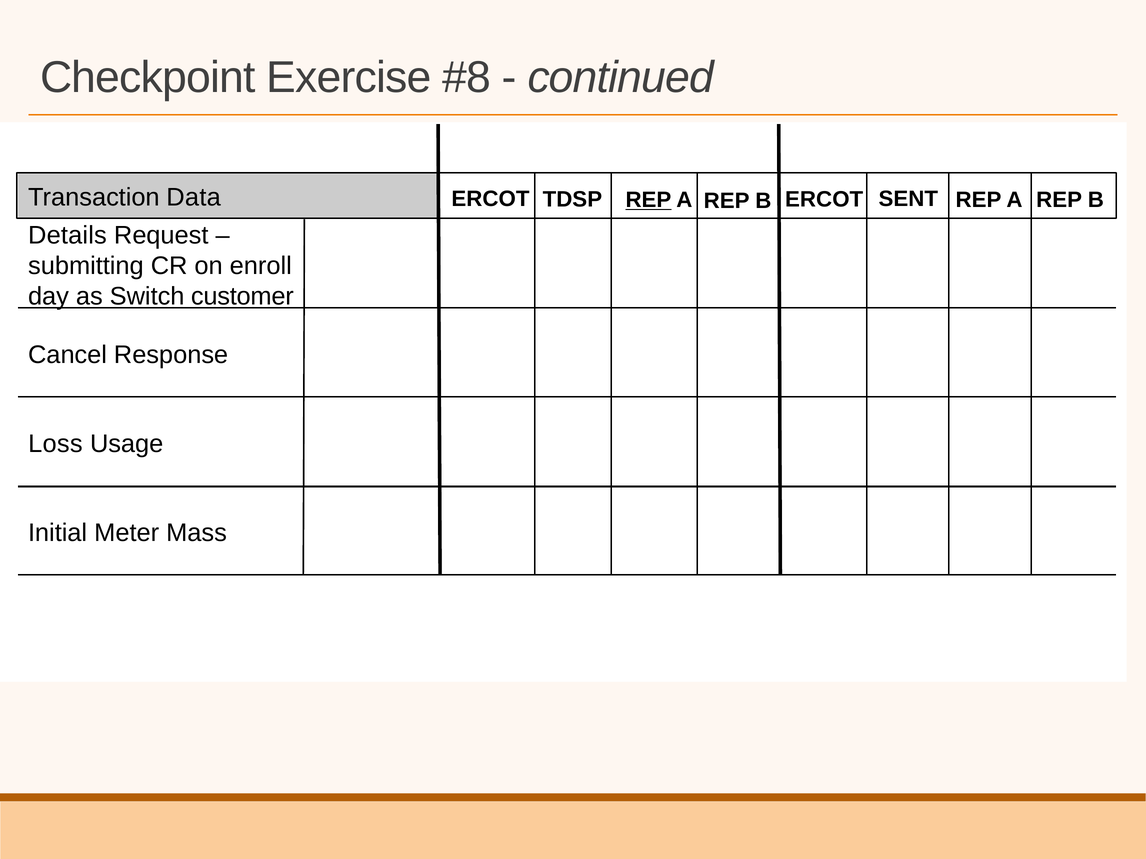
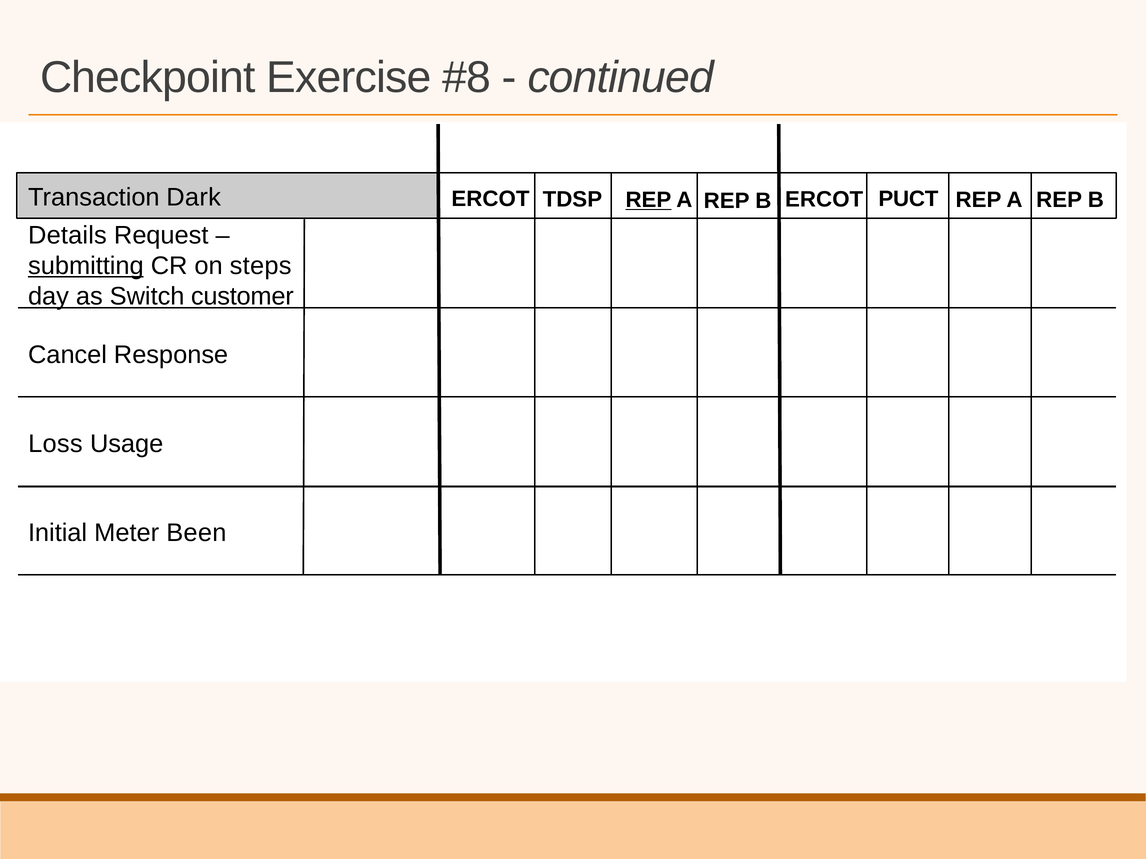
Data: Data -> Dark (194, 197)
SENT: SENT -> PUCT (908, 199)
submitting underline: none -> present (86, 266)
enroll: enroll -> steps (261, 266)
Mass: Mass -> Been (196, 533)
